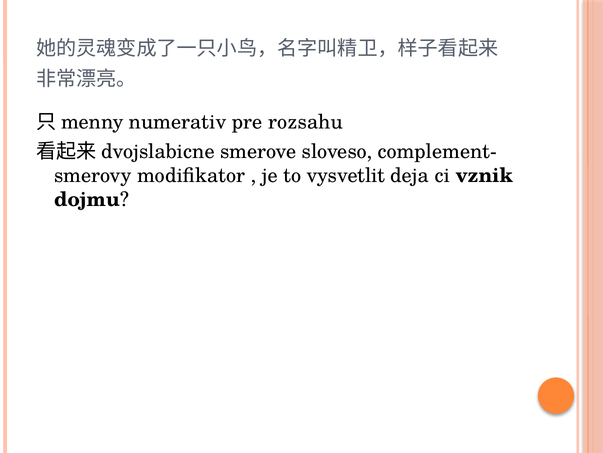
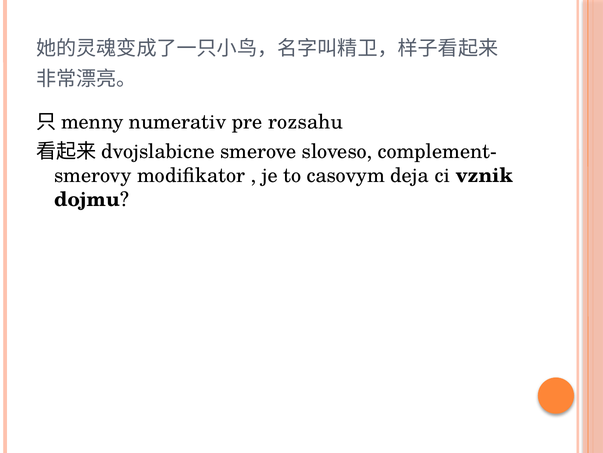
vysvetlit: vysvetlit -> casovym (346, 175)
